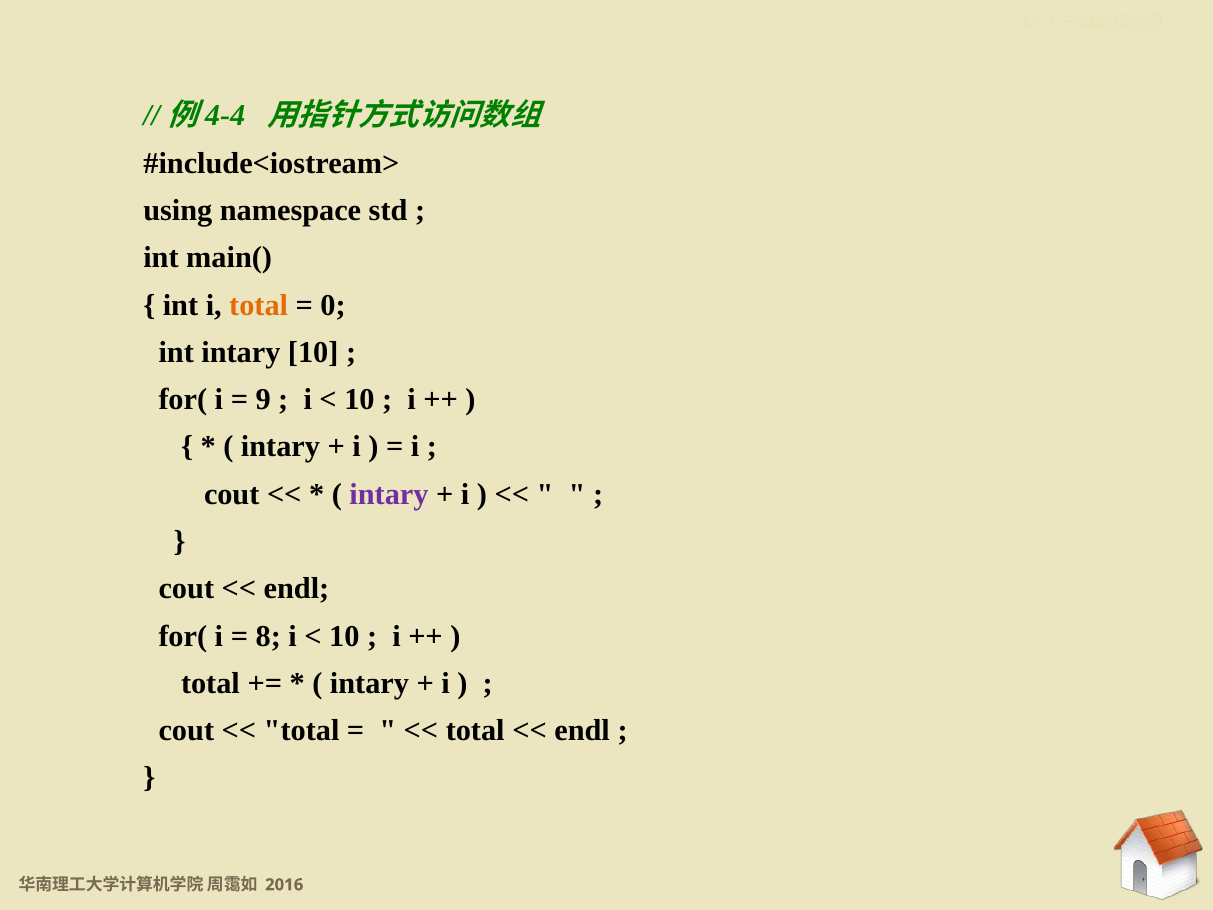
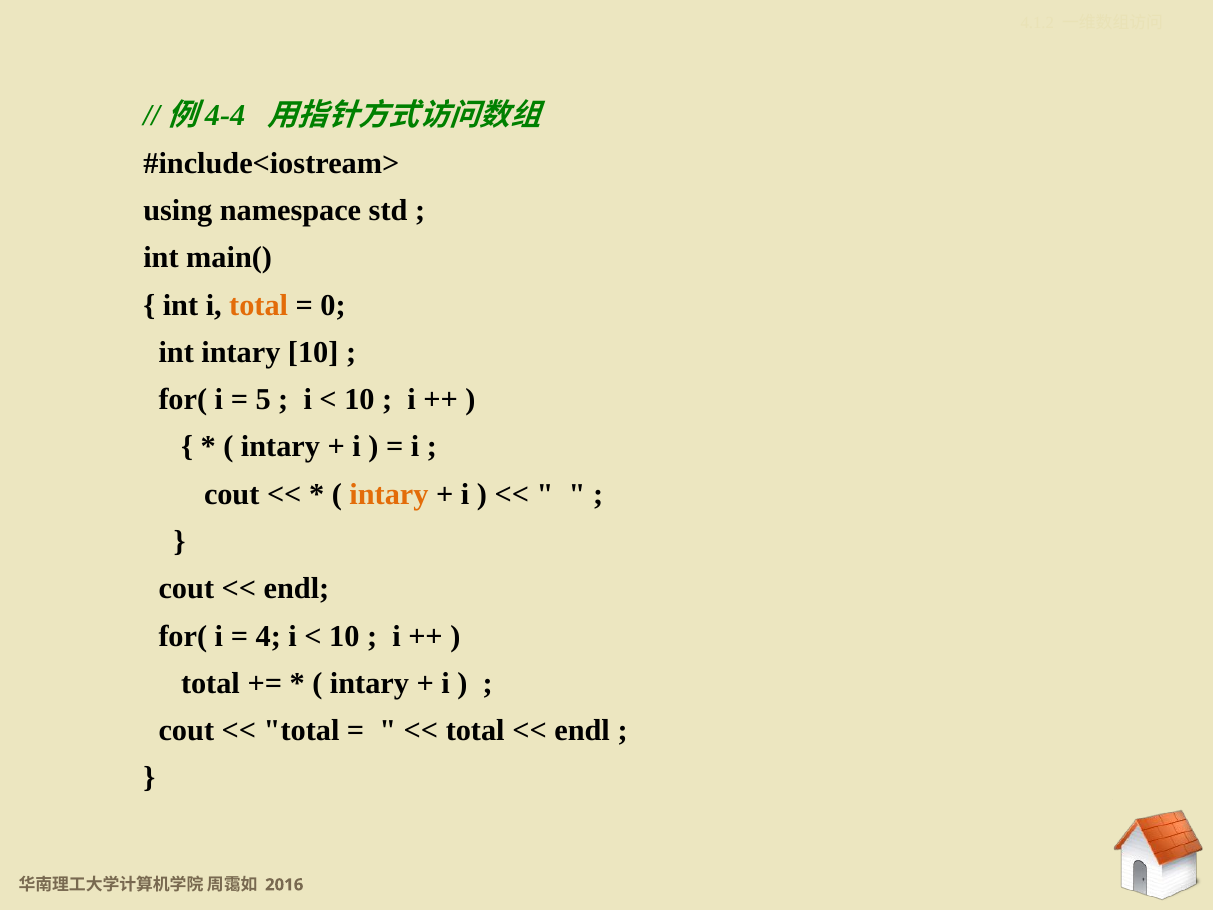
9: 9 -> 5 (263, 400)
intary colour: purple -> orange (389, 494)
8: 8 -> 4 (268, 636)
